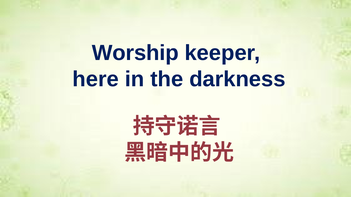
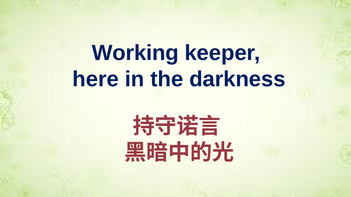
Worship: Worship -> Working (135, 53)
